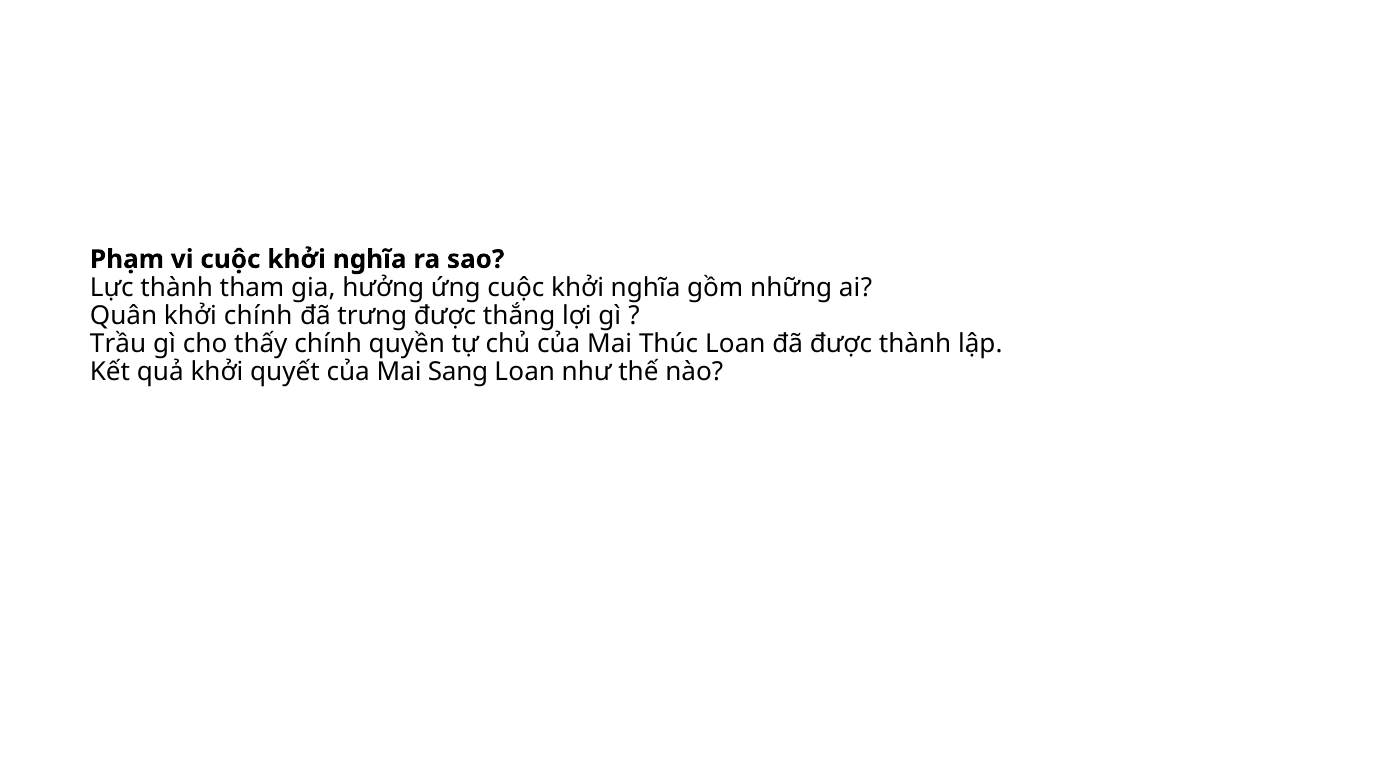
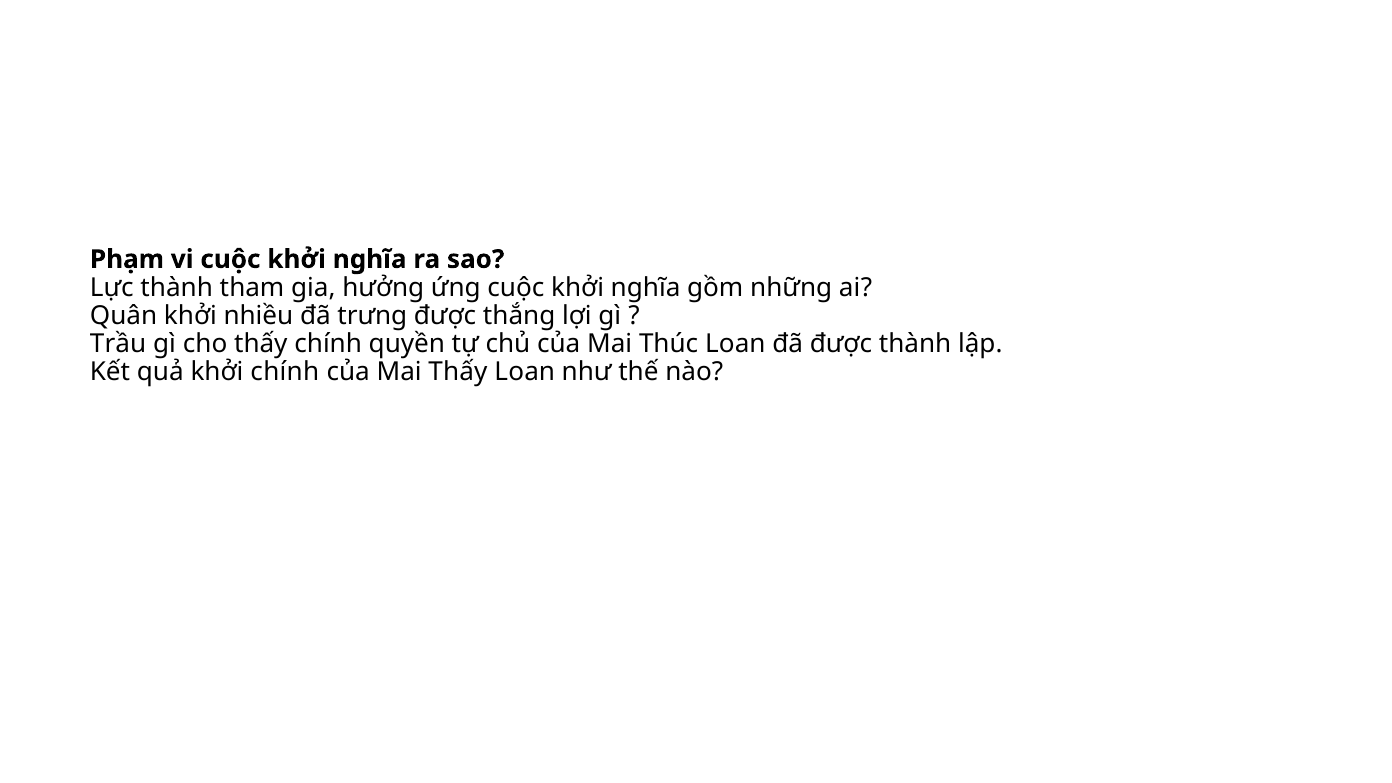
khởi chính: chính -> nhiều (258, 316)
khởi quyết: quyết -> chính (285, 372)
Mai Sang: Sang -> Thấy (458, 372)
